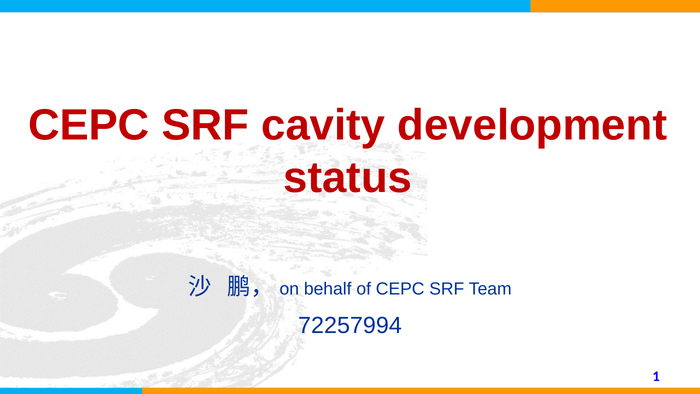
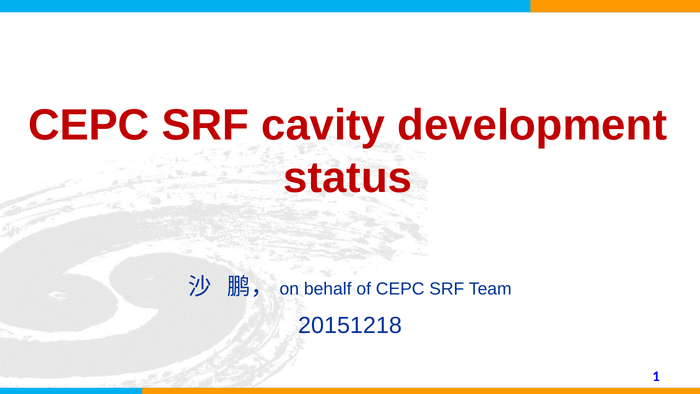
72257994: 72257994 -> 20151218 (350, 325)
